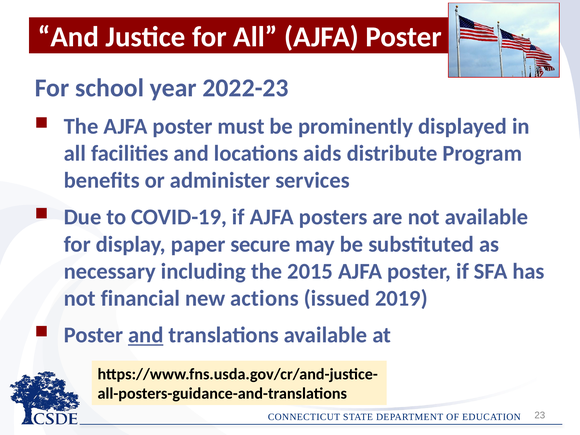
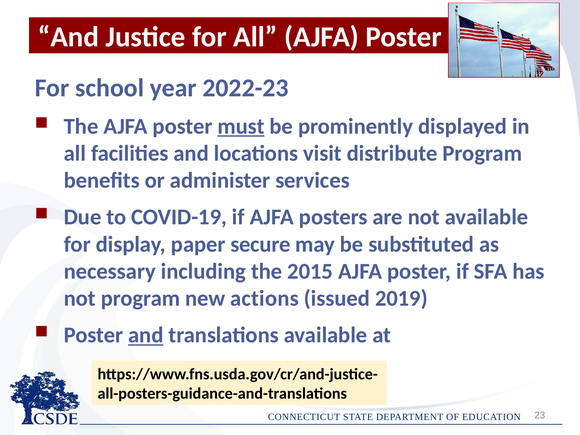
must underline: none -> present (241, 126)
aids: aids -> visit (322, 153)
not financial: financial -> program (141, 298)
